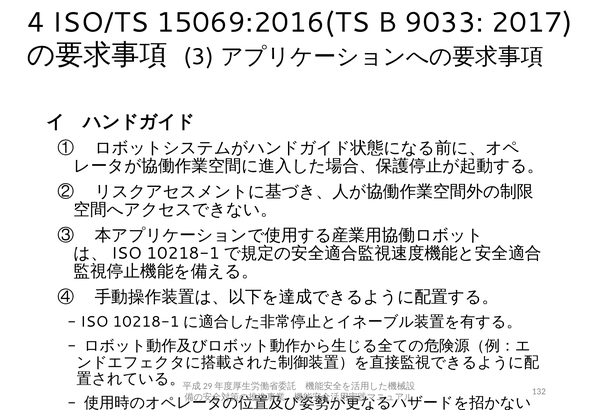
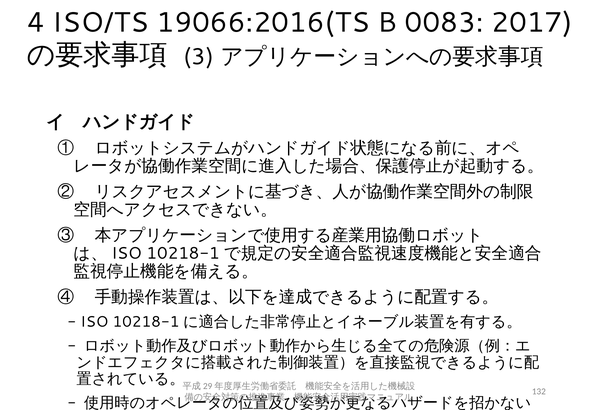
15069:2016(TS: 15069:2016(TS -> 19066:2016(TS (263, 22)
9033: 9033 -> 0083 (444, 22)
